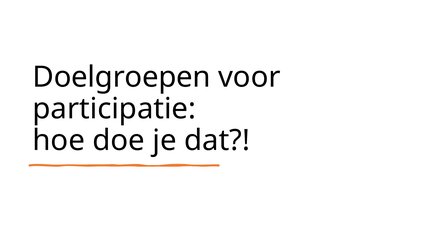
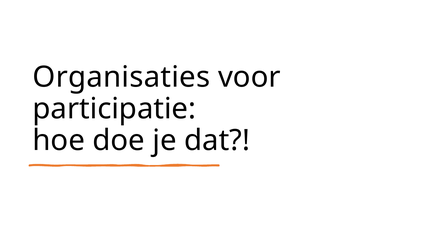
Doelgroepen: Doelgroepen -> Organisaties (121, 77)
